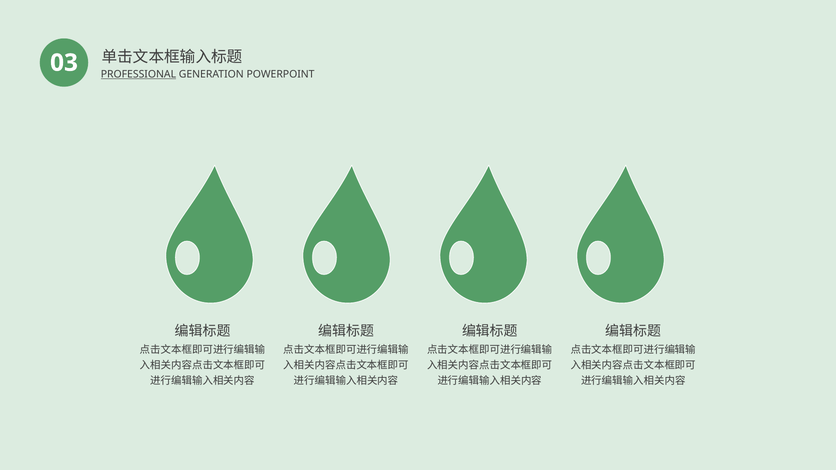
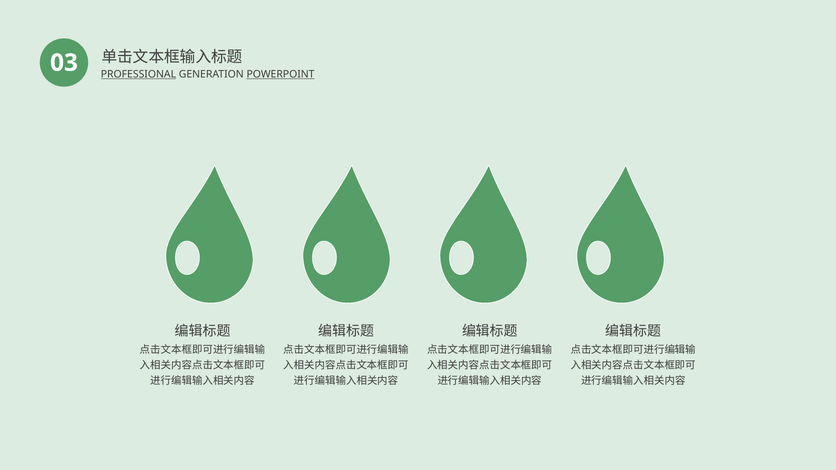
POWERPOINT underline: none -> present (281, 74)
